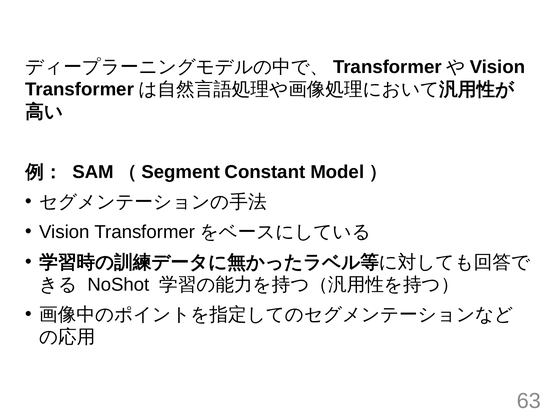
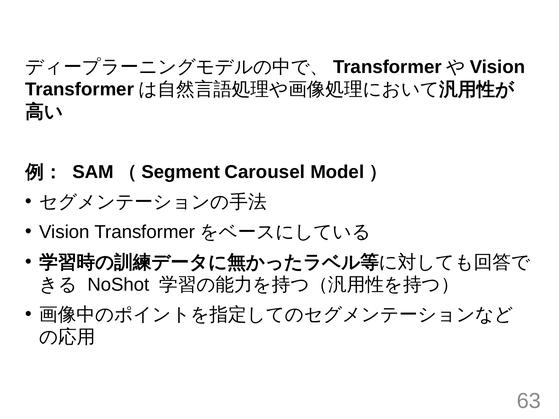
Constant: Constant -> Carousel (265, 172)
